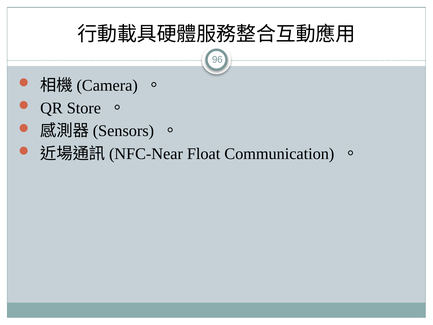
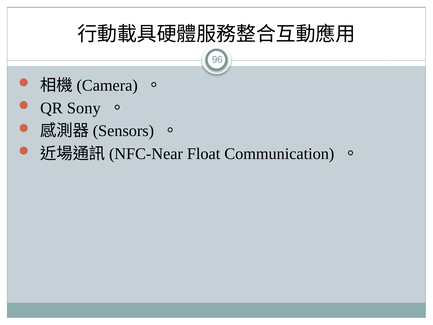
Store: Store -> Sony (84, 108)
